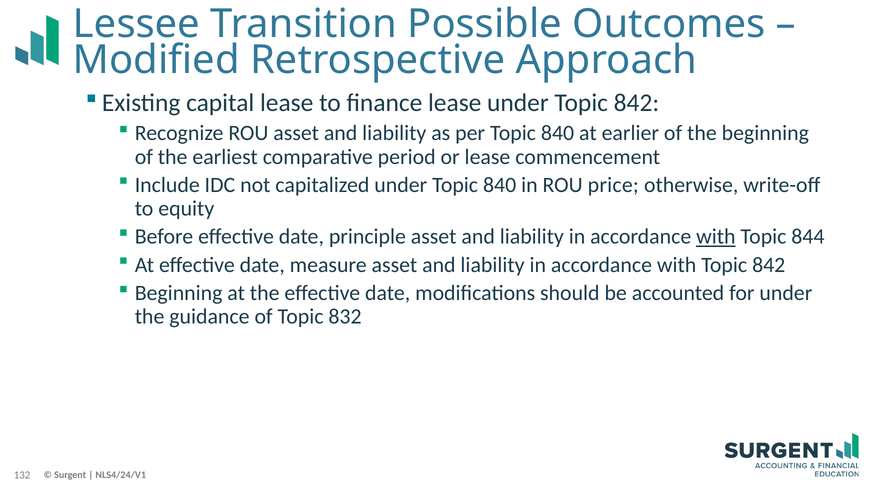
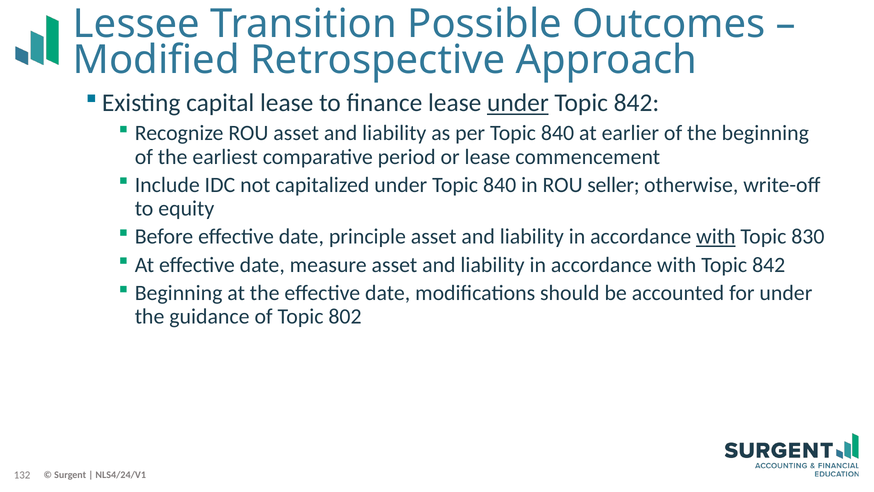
under underline: none -> present (518, 103)
price: price -> seller (613, 185)
844: 844 -> 830 (808, 237)
832: 832 -> 802 (345, 316)
